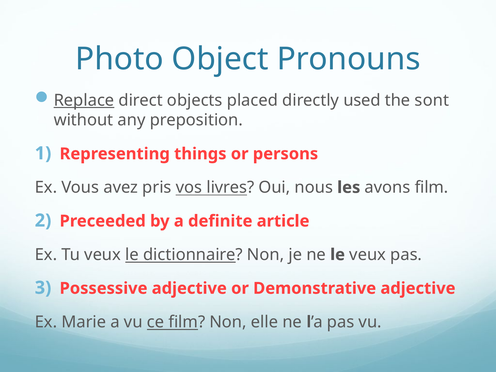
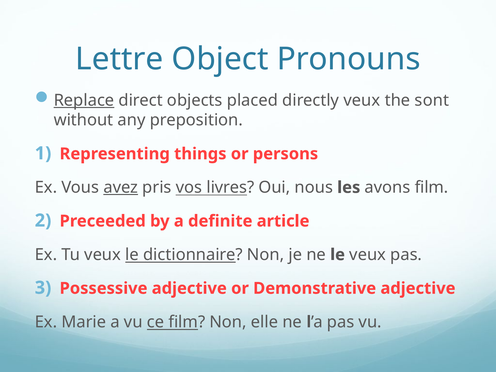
Photo: Photo -> Lettre (119, 59)
directly used: used -> veux (362, 100)
avez underline: none -> present (121, 187)
